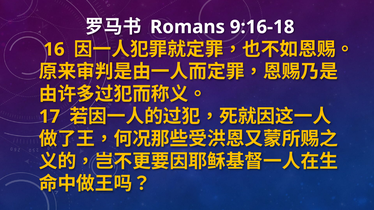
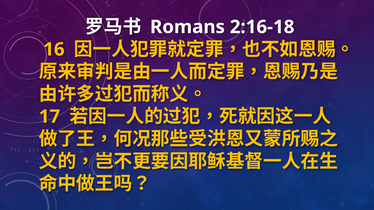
9:16-18: 9:16-18 -> 2:16-18 (262, 27)
